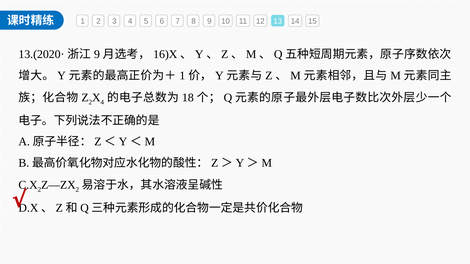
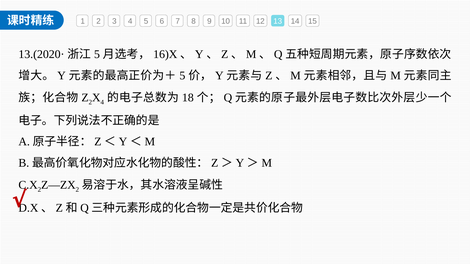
9: 9 -> 5 (97, 54)
1: 1 -> 5 (182, 76)
